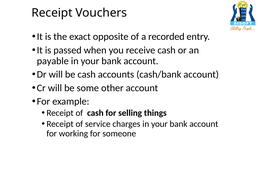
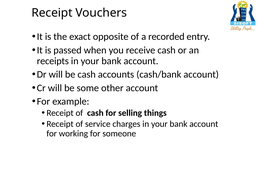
payable: payable -> receipts (53, 61)
